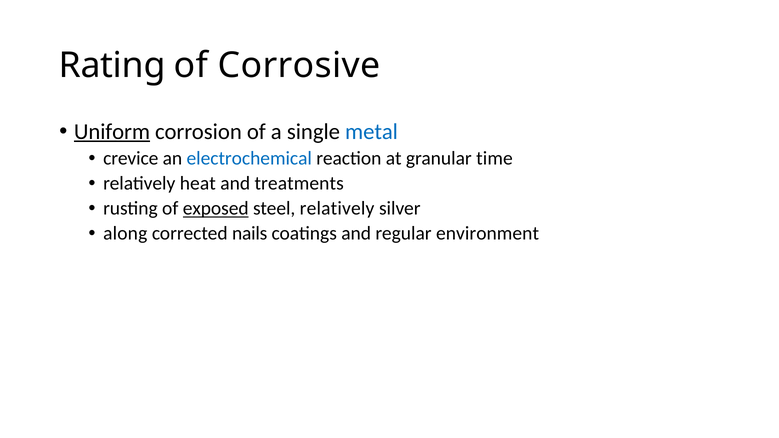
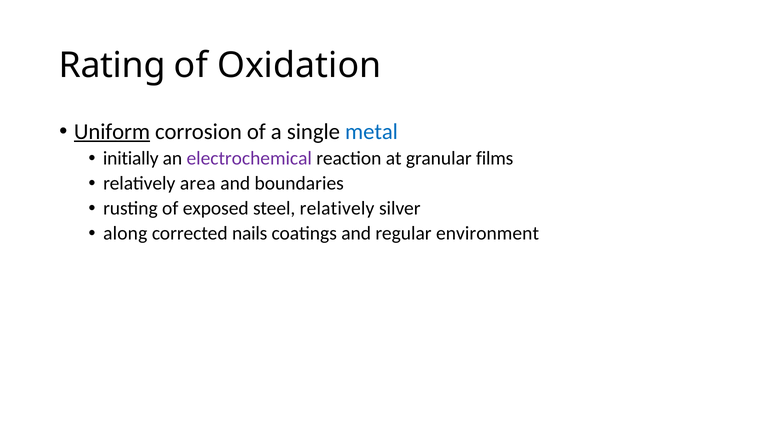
Corrosive: Corrosive -> Oxidation (299, 65)
crevice: crevice -> initially (131, 158)
electrochemical colour: blue -> purple (249, 158)
time: time -> films (495, 158)
heat: heat -> area (198, 183)
treatments: treatments -> boundaries (299, 183)
exposed underline: present -> none (216, 209)
